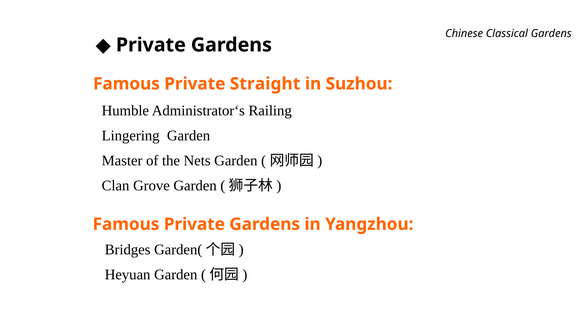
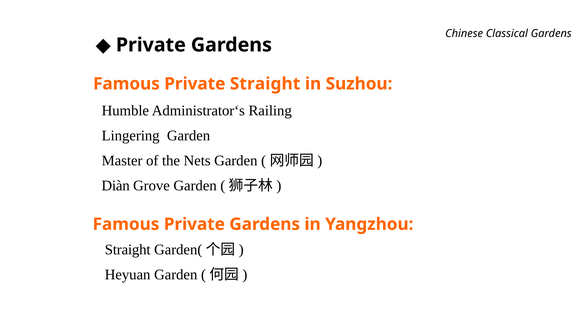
Clan: Clan -> Diàn (116, 185)
Bridges: Bridges -> Straight (128, 249)
